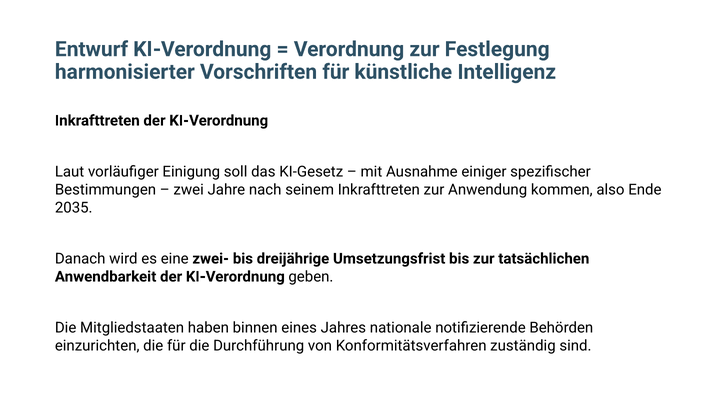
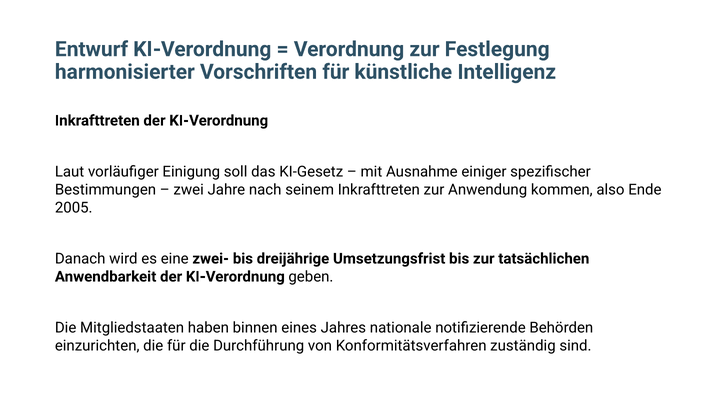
2035: 2035 -> 2005 (74, 208)
